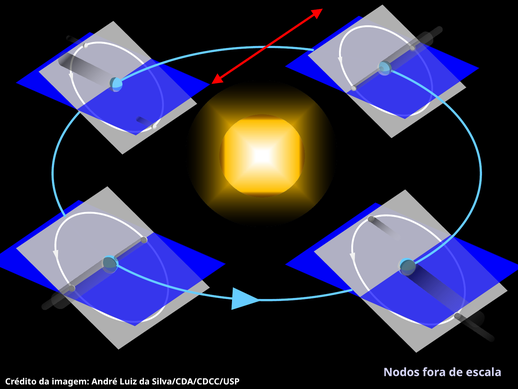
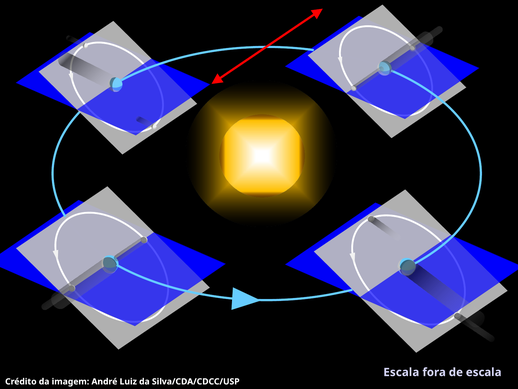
Nodos: Nodos -> Escala (401, 372)
